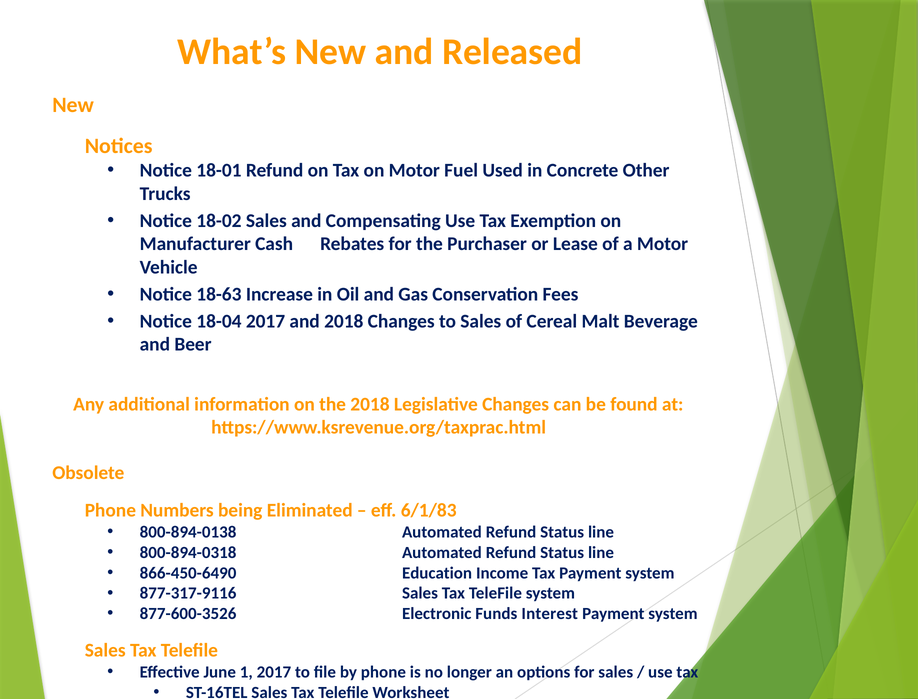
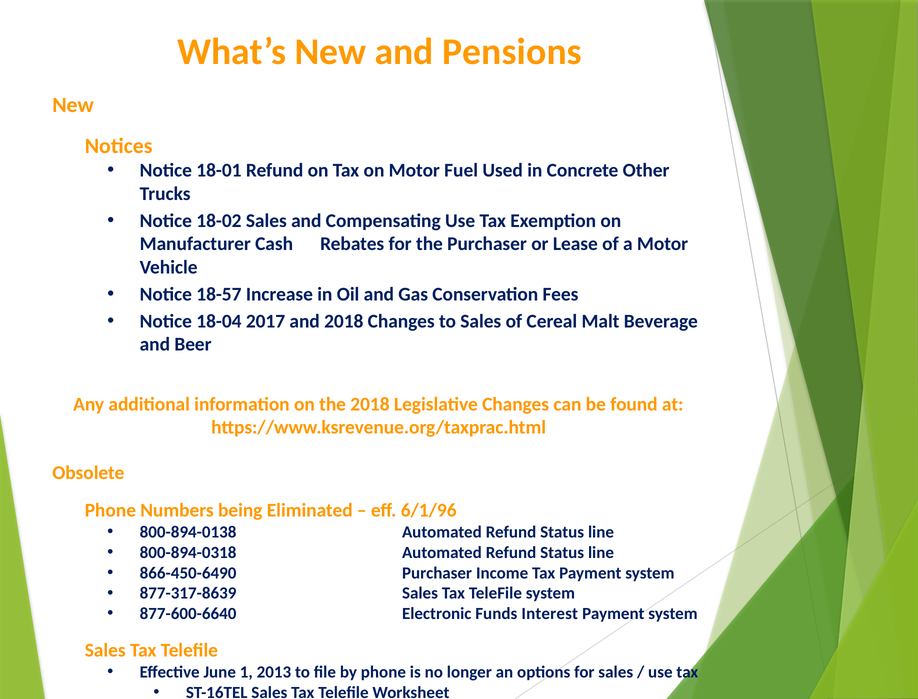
Released: Released -> Pensions (512, 52)
18-63: 18-63 -> 18-57 (219, 294)
6/1/83: 6/1/83 -> 6/1/96 (429, 511)
866-450-6490 Education: Education -> Purchaser (437, 573)
877-317-9116: 877-317-9116 -> 877-317-8639 (188, 594)
877-600-3526: 877-600-3526 -> 877-600-6640 (188, 614)
1 2017: 2017 -> 2013 (274, 672)
